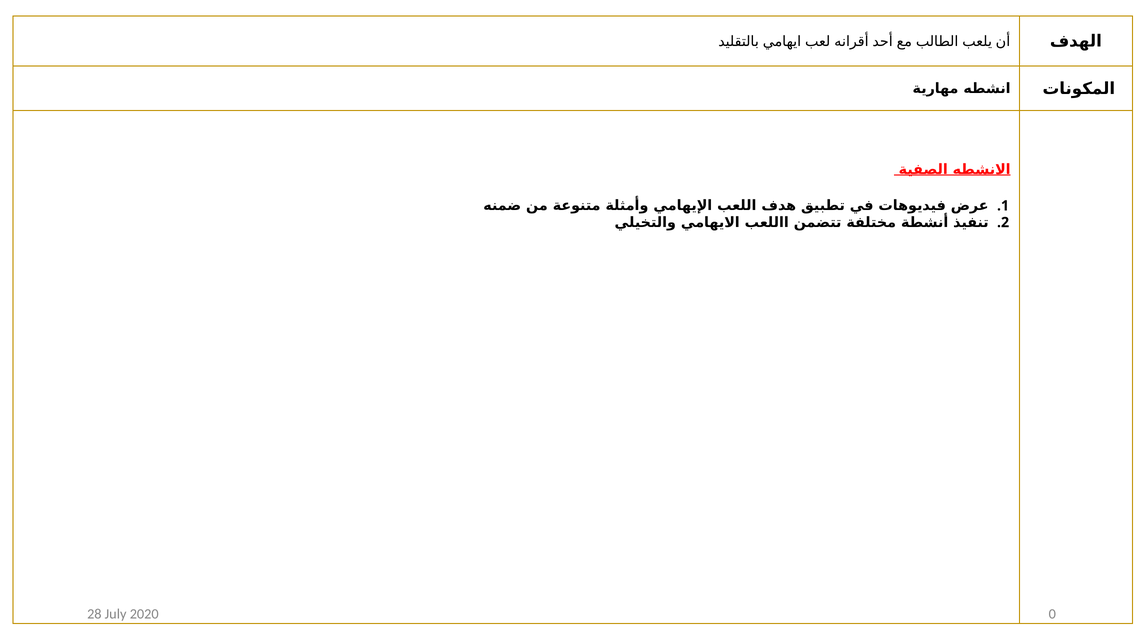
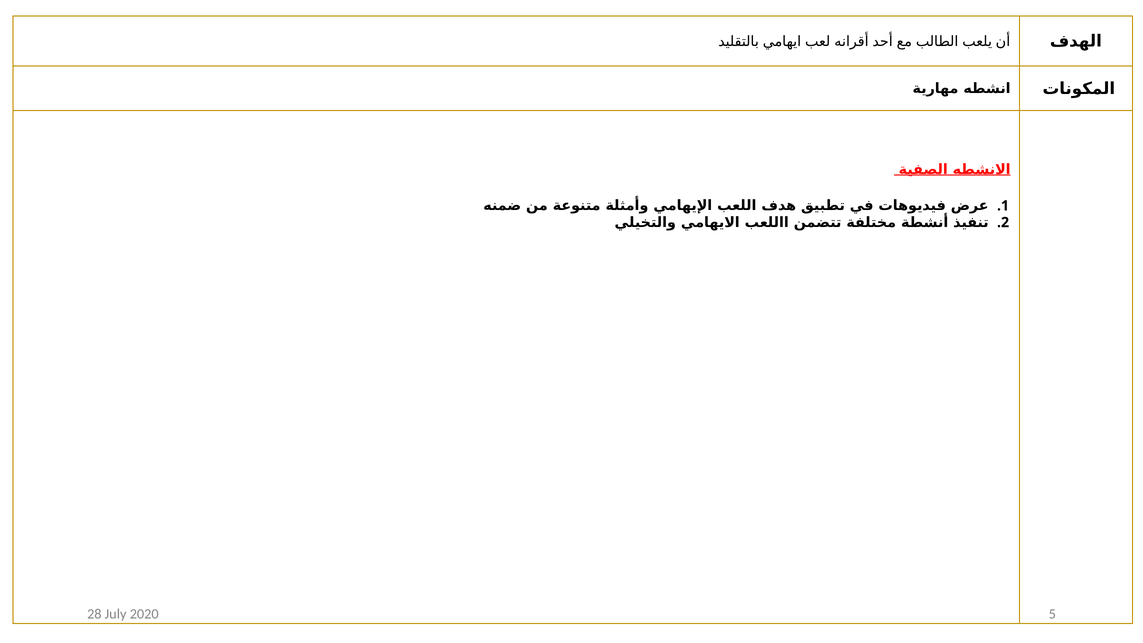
0: 0 -> 5 (1052, 614)
